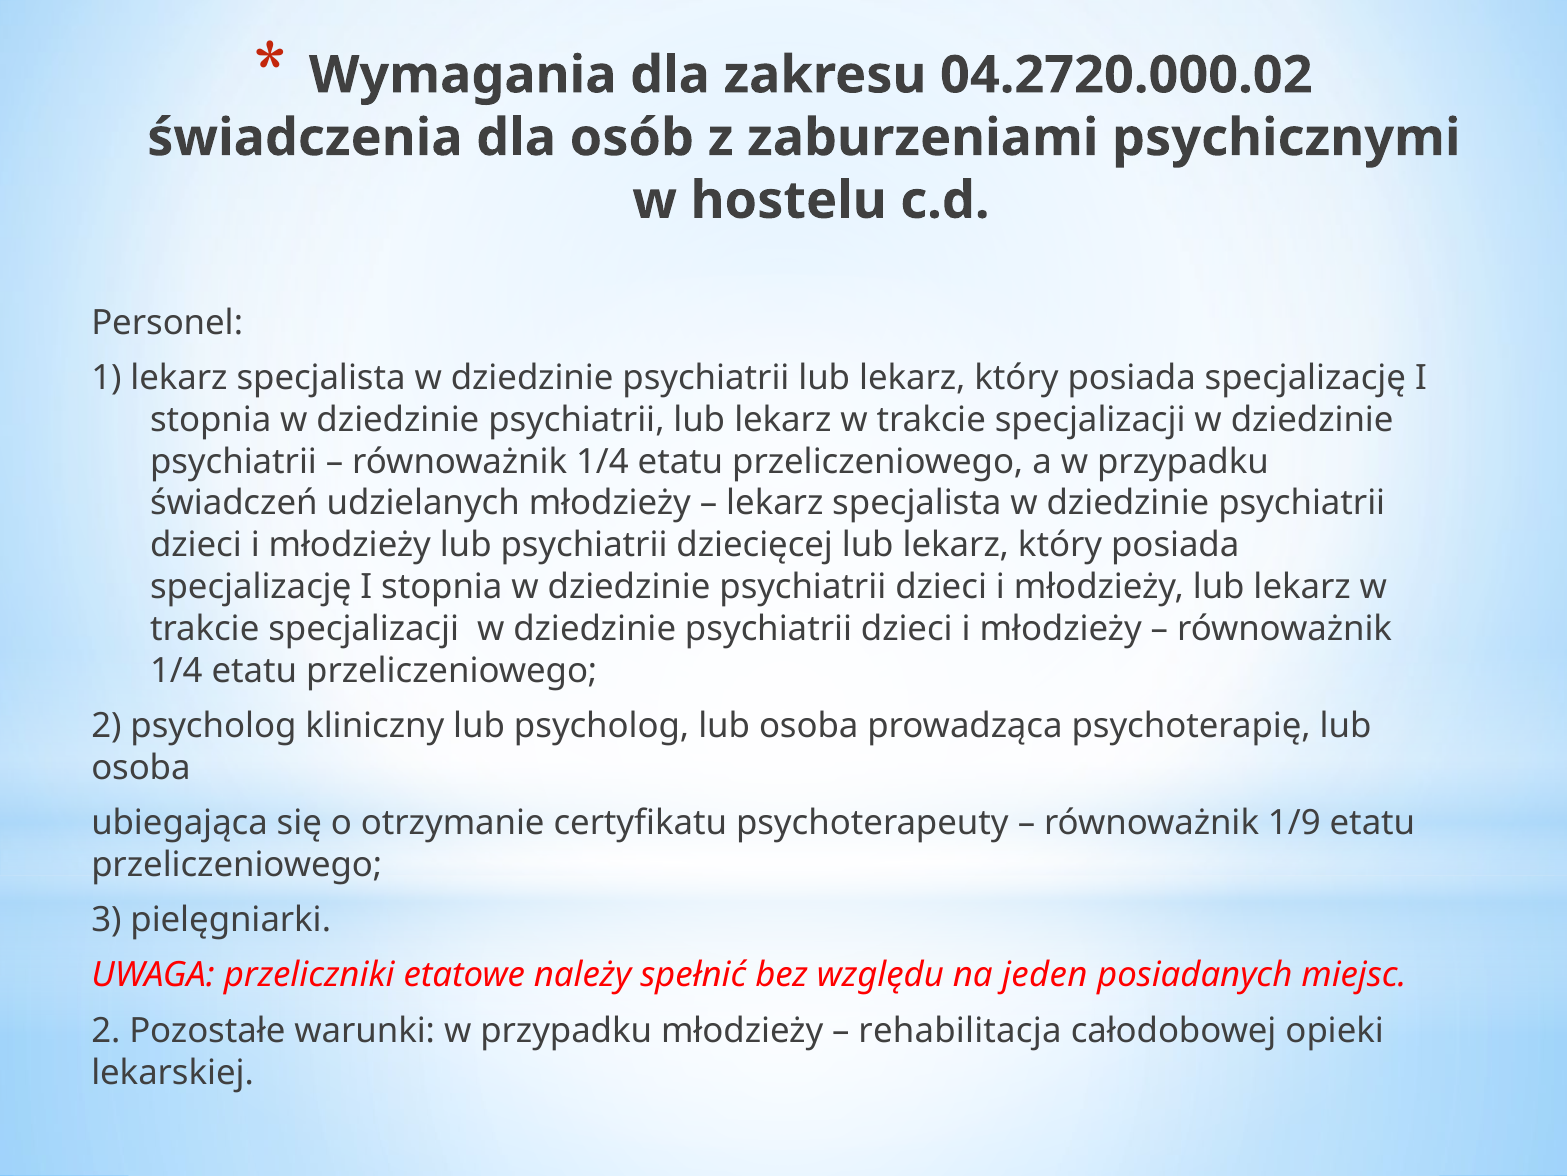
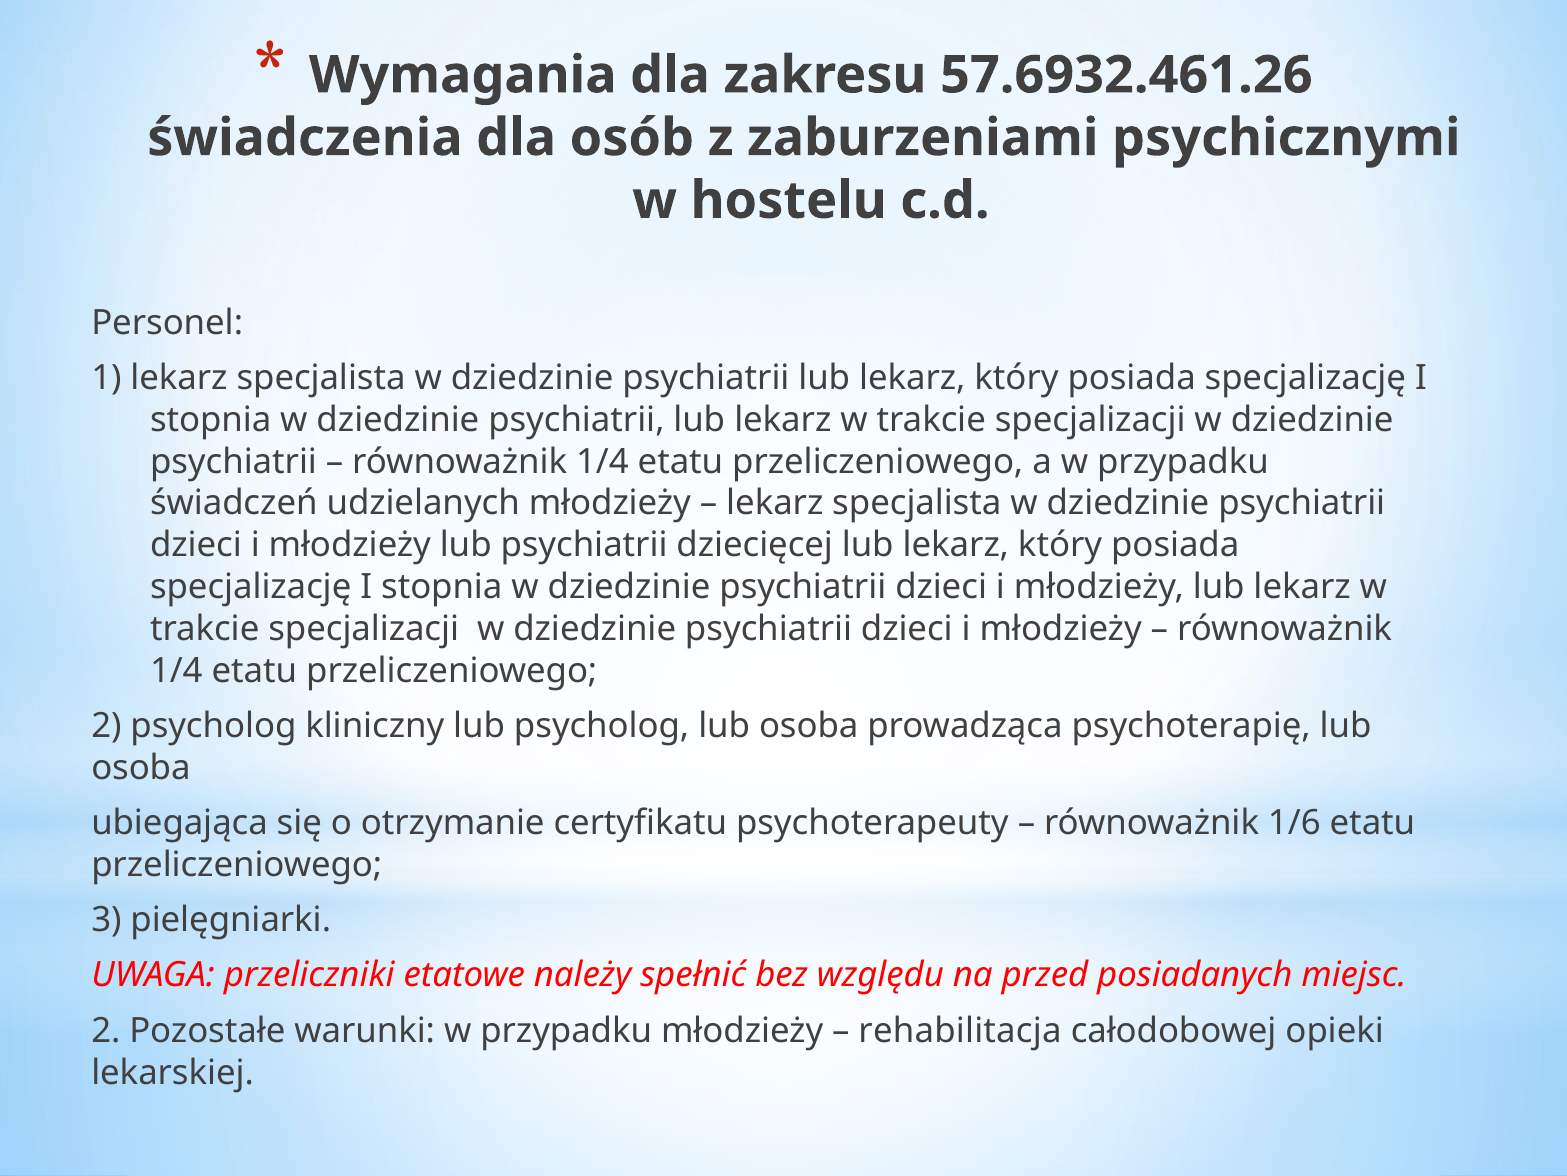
04.2720.000.02: 04.2720.000.02 -> 57.6932.461.26 (1126, 75)
1/9: 1/9 -> 1/6 (1294, 823)
jeden: jeden -> przed (1045, 975)
